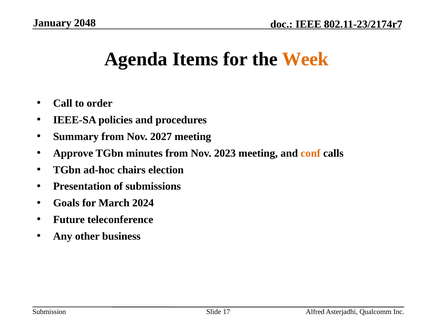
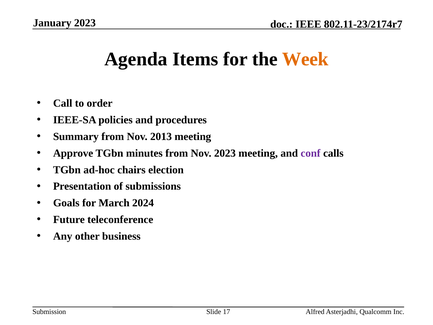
January 2048: 2048 -> 2023 (85, 23)
2027: 2027 -> 2013 (161, 136)
conf colour: orange -> purple (311, 153)
